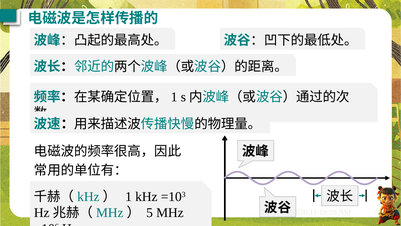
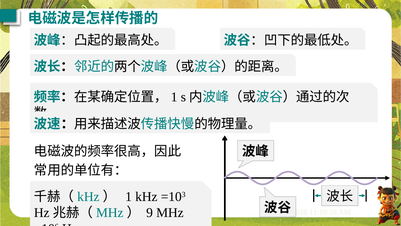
5: 5 -> 9 (150, 212)
